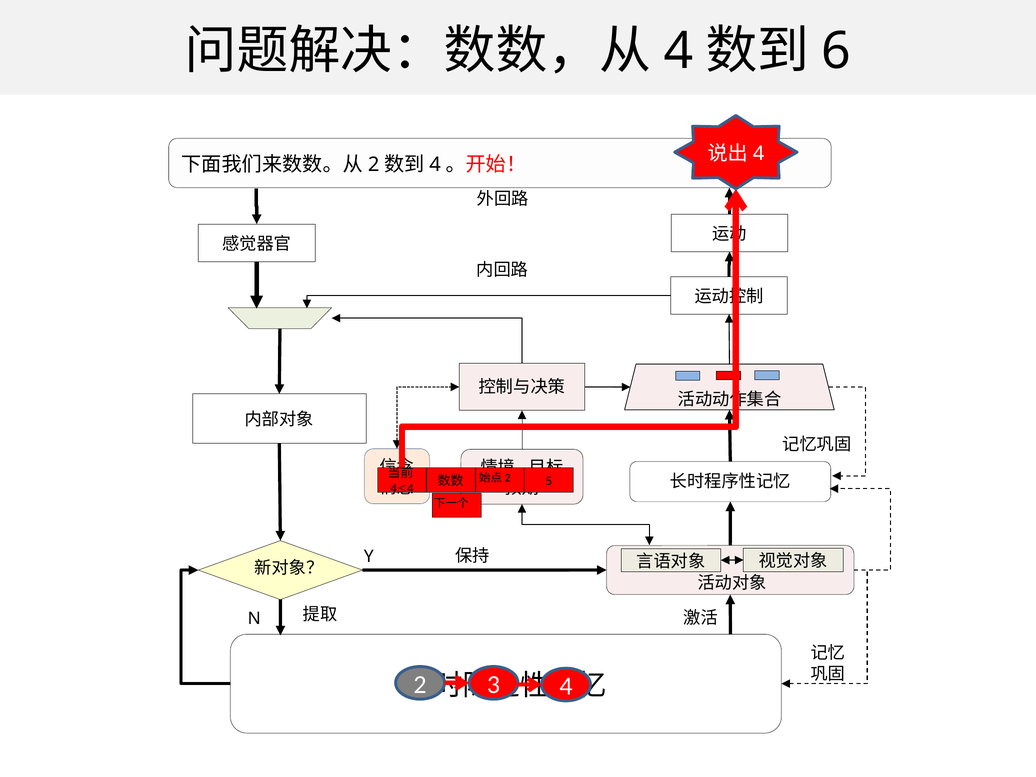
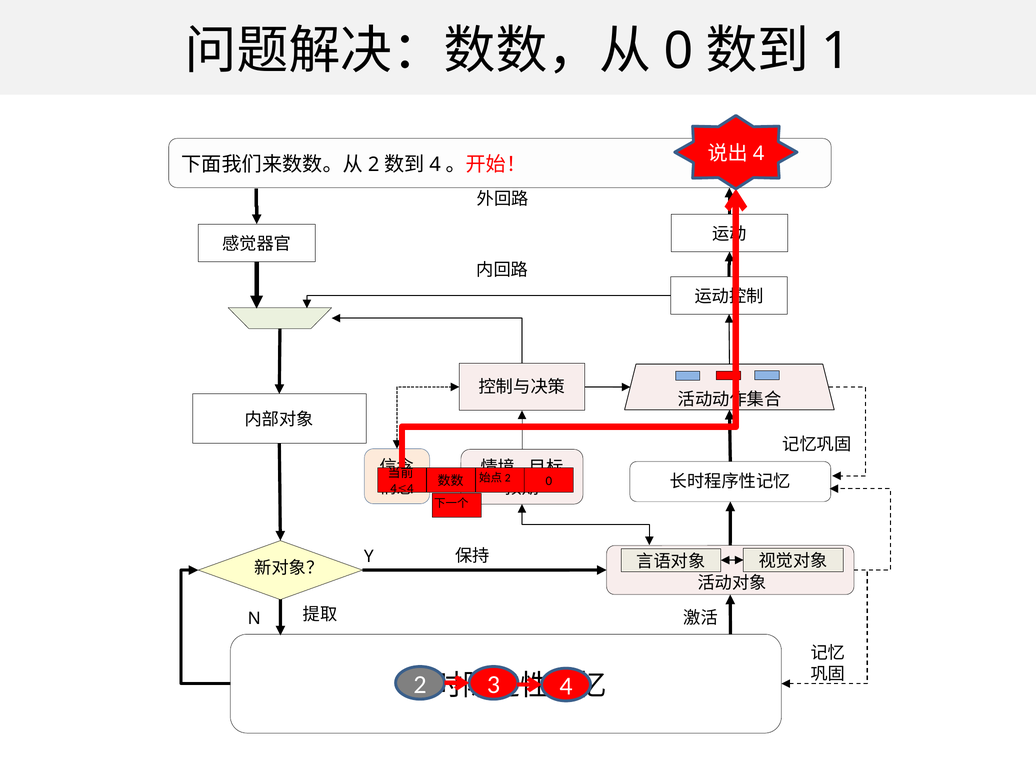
4: 4 -> 0 (678, 51)
6: 6 -> 1 (836, 51)
5: 5 -> 0 (549, 481)
